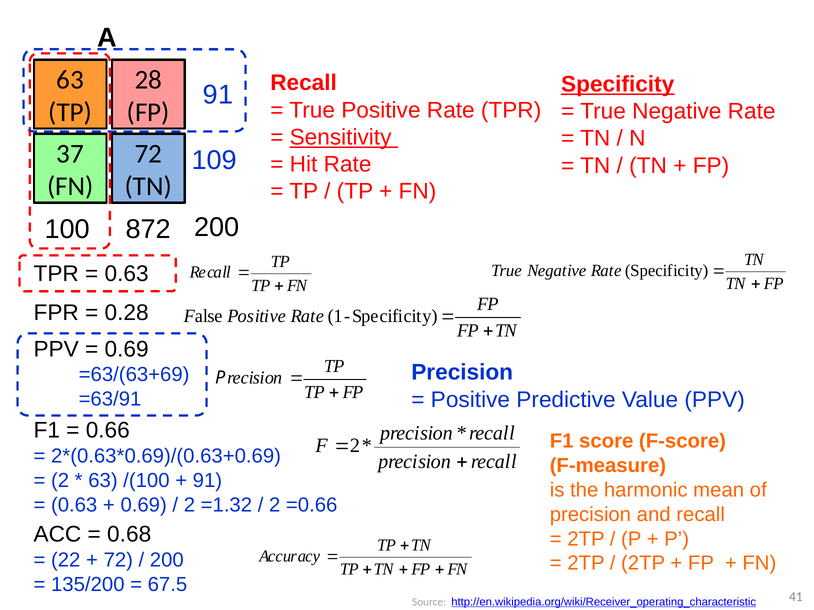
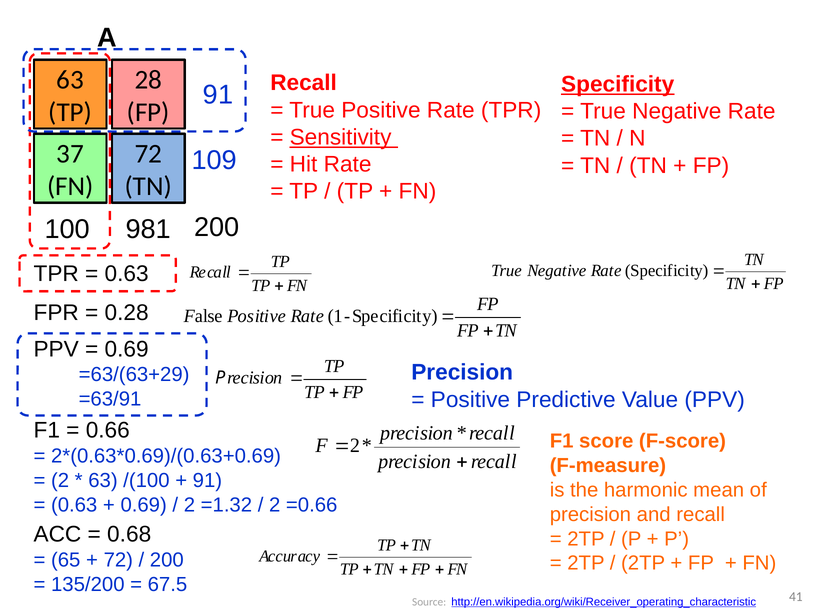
872: 872 -> 981 (148, 230)
=63/(63+69: =63/(63+69 -> =63/(63+29 (134, 375)
22: 22 -> 65 (66, 561)
